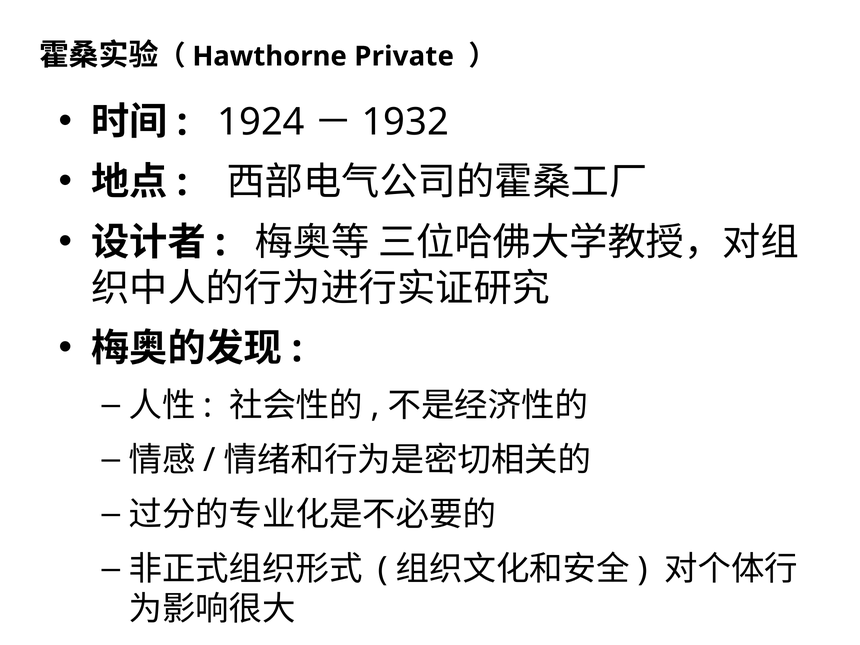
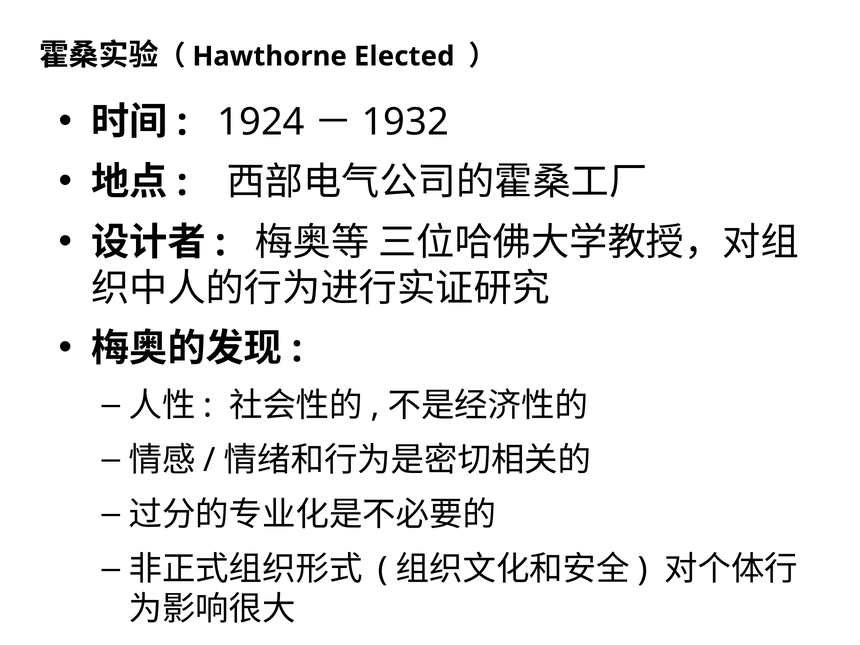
Private: Private -> Elected (404, 56)
